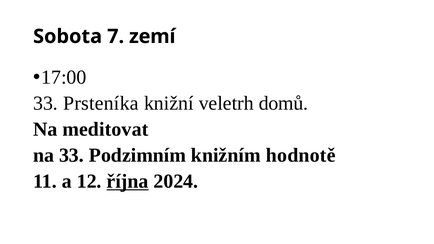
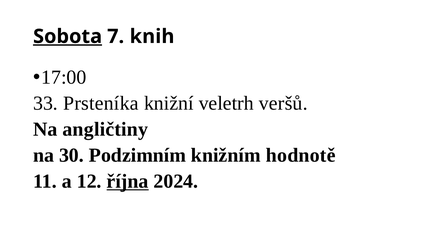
Sobota underline: none -> present (68, 36)
zemí: zemí -> knih (152, 36)
domů: domů -> veršů (283, 103)
meditovat: meditovat -> angličtiny (105, 129)
na 33: 33 -> 30 (71, 155)
